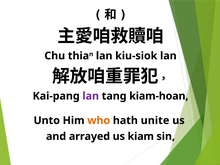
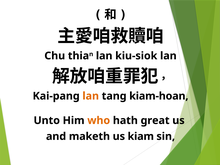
lan colour: purple -> orange (91, 96)
unite: unite -> great (155, 120)
arrayed: arrayed -> maketh (89, 136)
